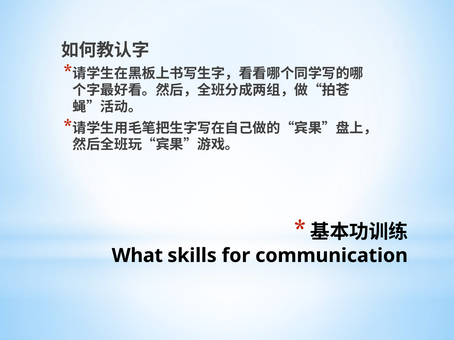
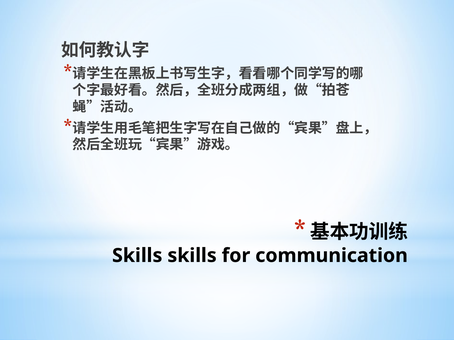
What: What -> Skills (137, 256)
